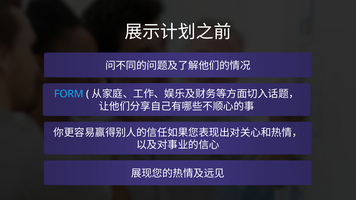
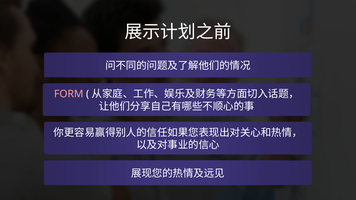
FORM colour: light blue -> pink (69, 94)
